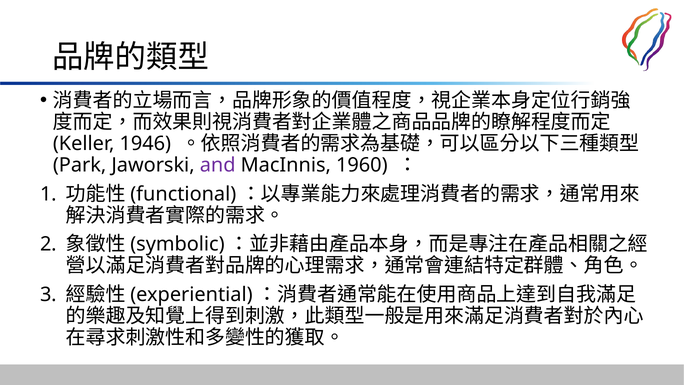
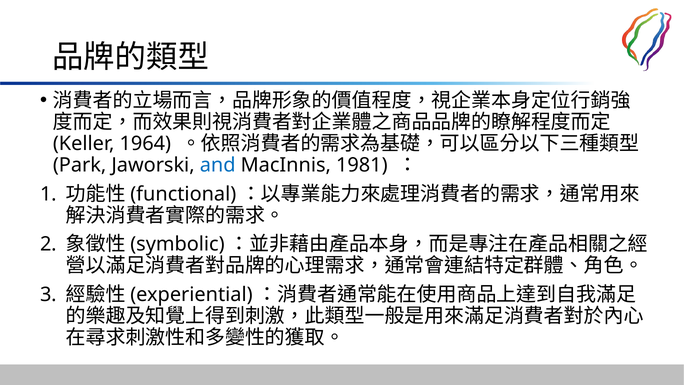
1946: 1946 -> 1964 (145, 144)
and colour: purple -> blue (218, 165)
1960: 1960 -> 1981 (362, 165)
